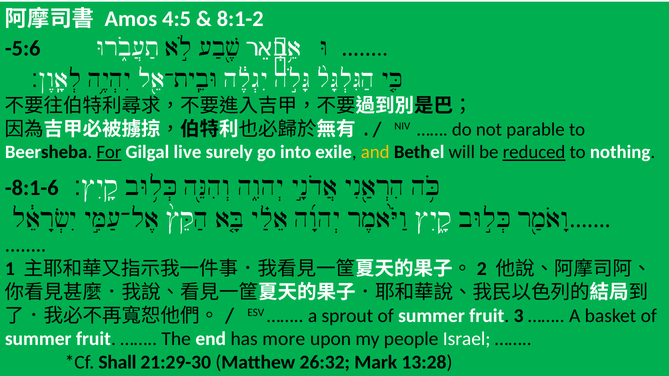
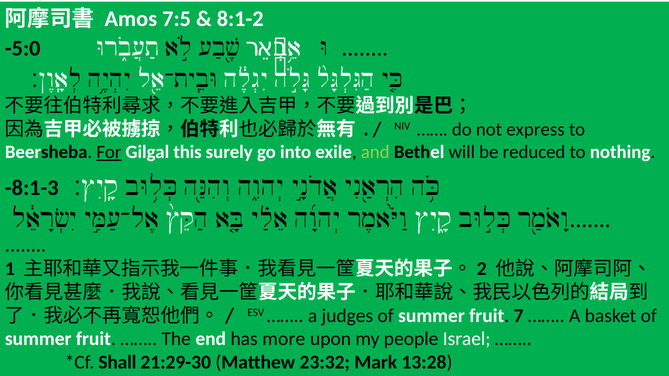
4:5: 4:5 -> 7:5 (177, 19)
-5:6: -5:6 -> -5:0 (23, 49)
parable: parable -> express (536, 130)
live: live -> this (188, 152)
and colour: yellow -> light green (375, 152)
reduced underline: present -> none (534, 152)
-8:1-6: -8:1-6 -> -8:1-3 (32, 188)
sprout: sprout -> judges (347, 316)
3: 3 -> 7 (519, 316)
26:32: 26:32 -> 23:32 (325, 363)
